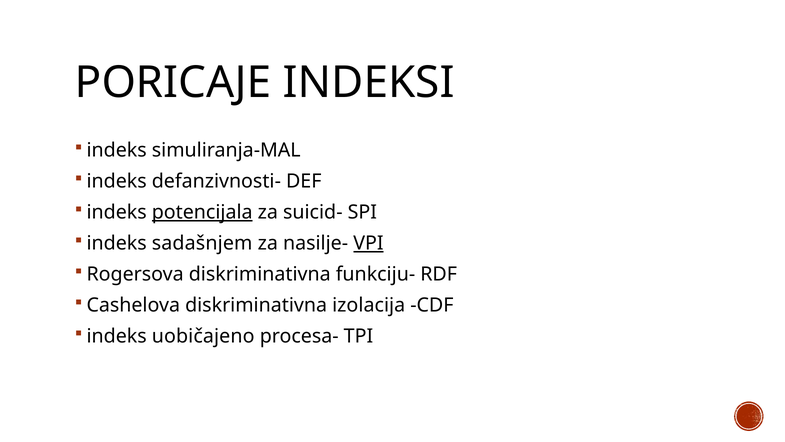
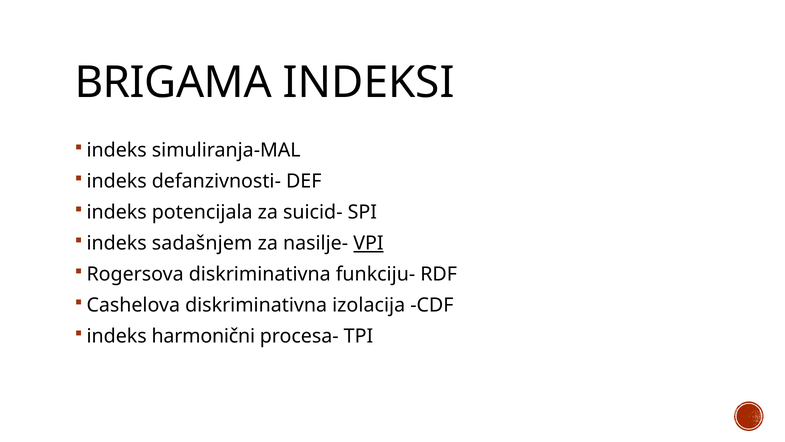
PORICAJE: PORICAJE -> BRIGAMA (173, 83)
potencijala underline: present -> none (202, 212)
uobičajeno: uobičajeno -> harmonični (203, 336)
